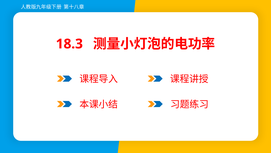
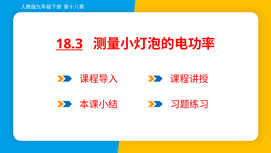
18.3 underline: none -> present (69, 44)
